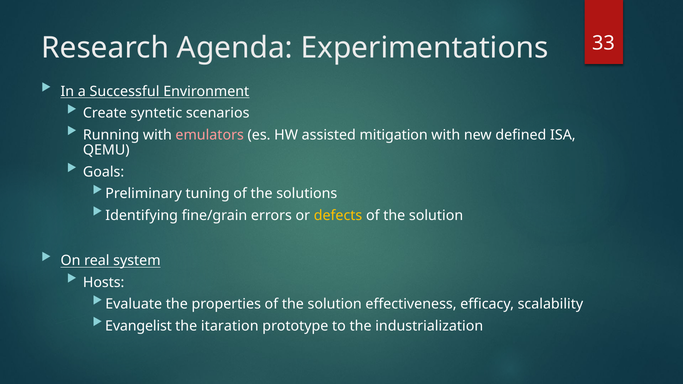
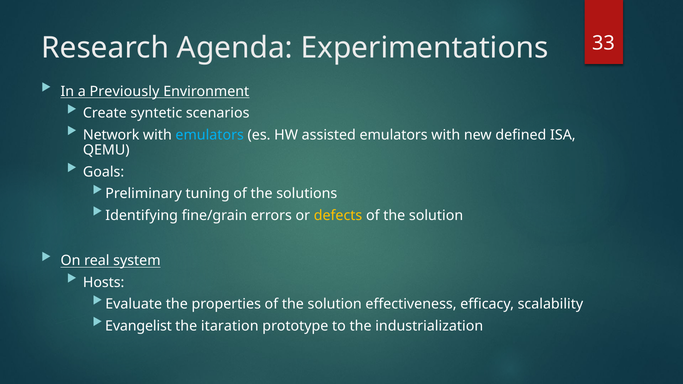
Successful: Successful -> Previously (124, 91)
Running: Running -> Network (111, 135)
emulators colour: pink -> light blue (210, 135)
assisted mitigation: mitigation -> emulators (394, 135)
